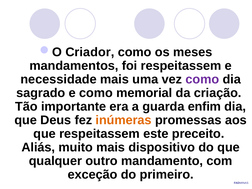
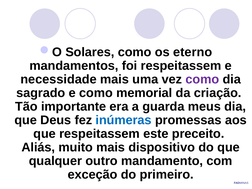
Criador: Criador -> Solares (90, 52)
meses: meses -> eterno (193, 52)
enfim: enfim -> meus (204, 107)
inúmeras colour: orange -> blue (124, 120)
